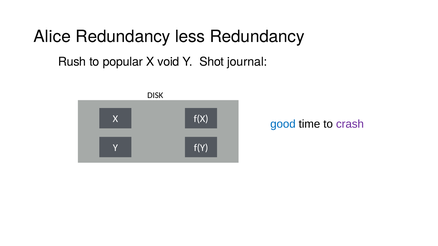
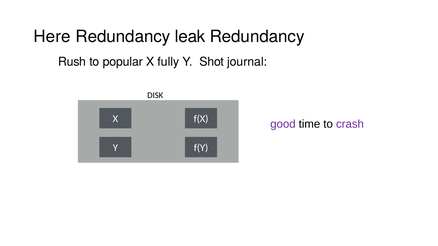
Alice: Alice -> Here (52, 37)
less: less -> leak (190, 37)
void: void -> fully (168, 62)
good colour: blue -> purple (283, 124)
